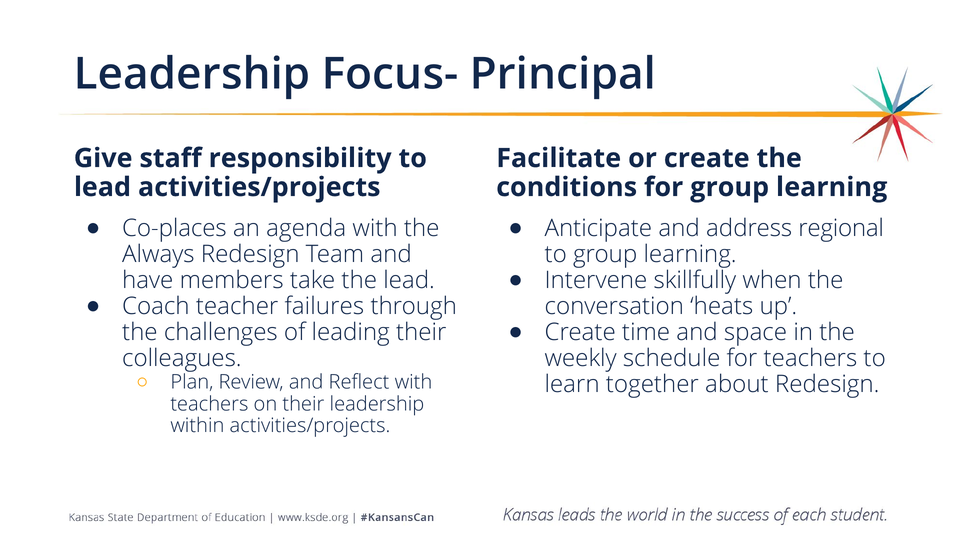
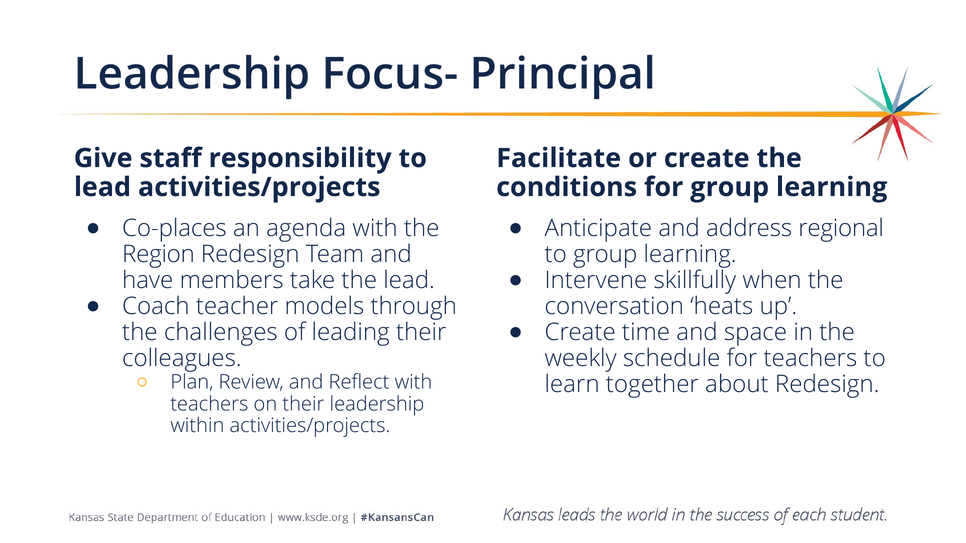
Always: Always -> Region (158, 254)
failures: failures -> models (324, 306)
